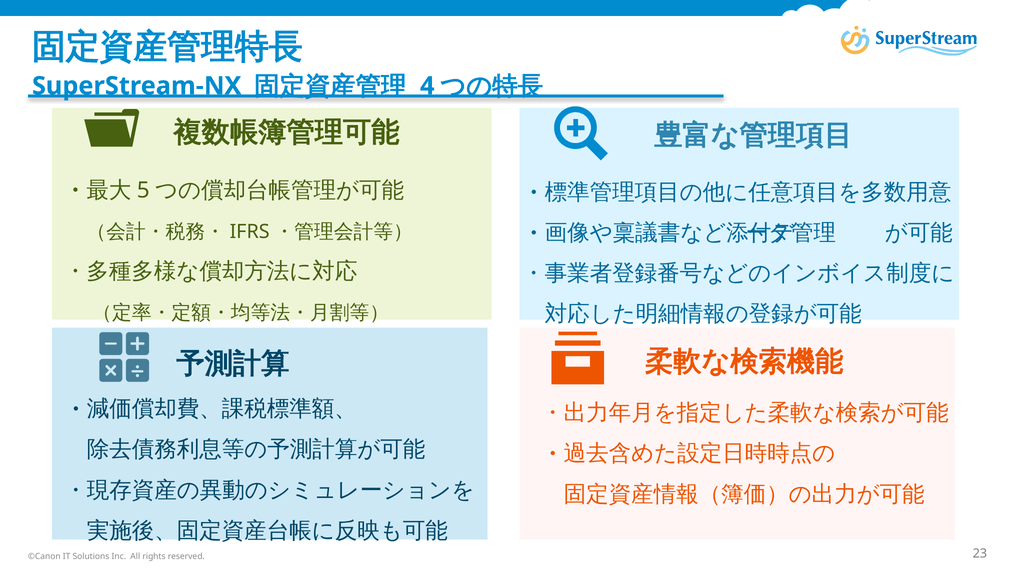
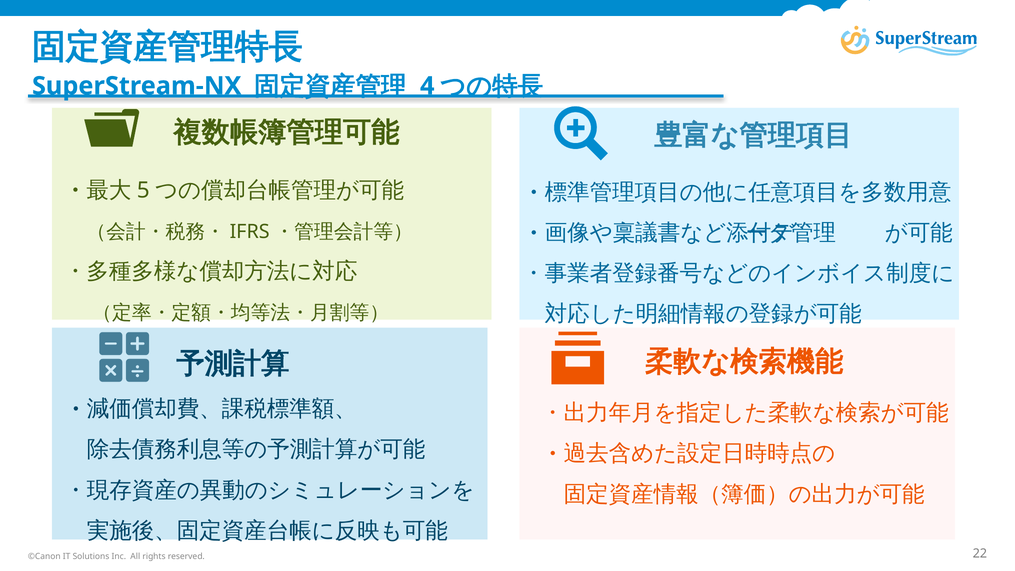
23: 23 -> 22 (980, 554)
